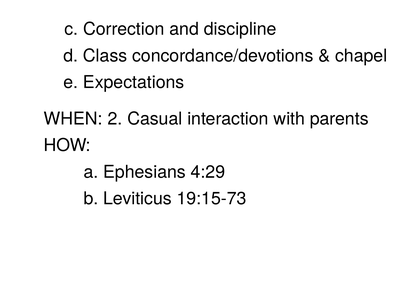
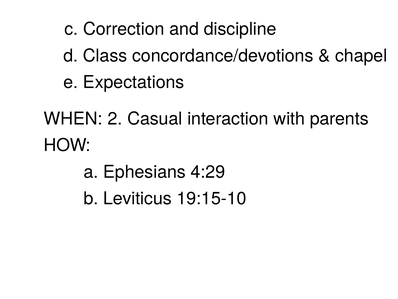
19:15-73: 19:15-73 -> 19:15-10 (212, 198)
